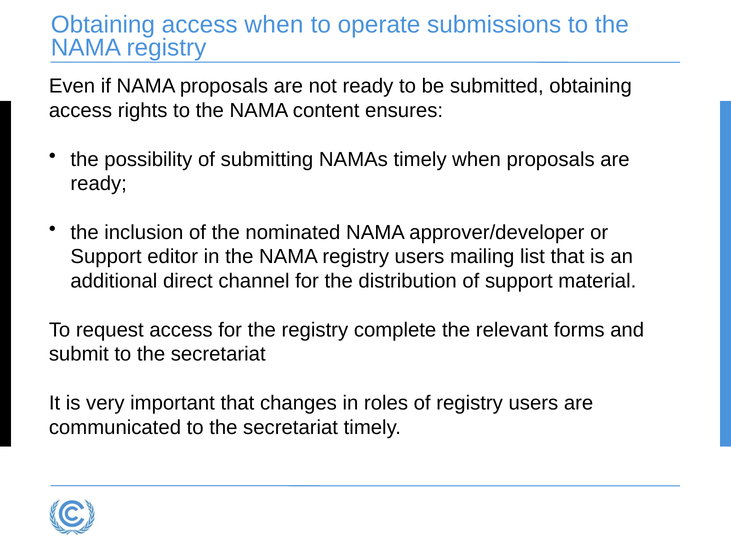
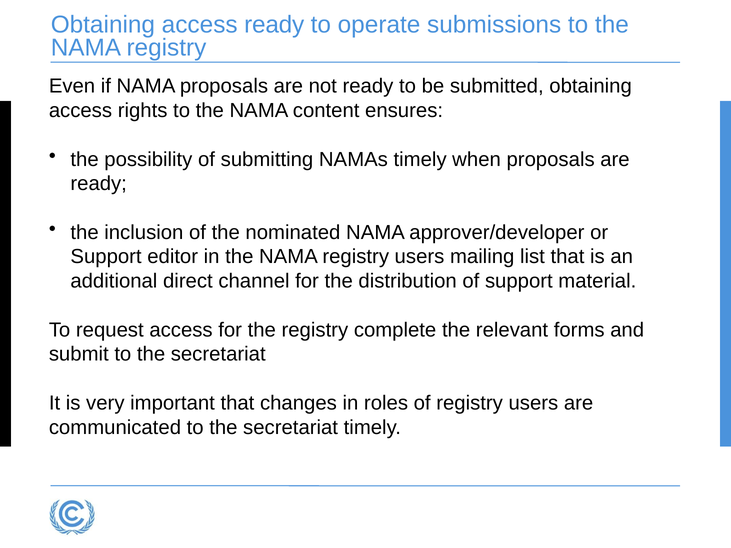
access when: when -> ready (274, 25)
